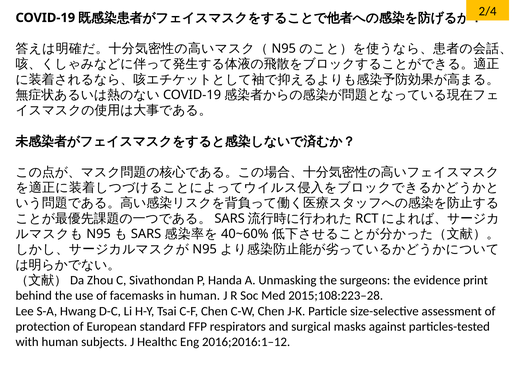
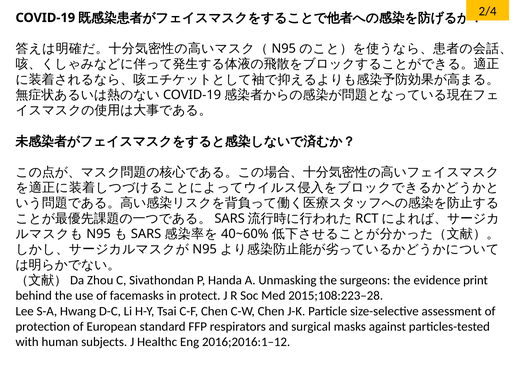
in human: human -> protect (200, 296)
